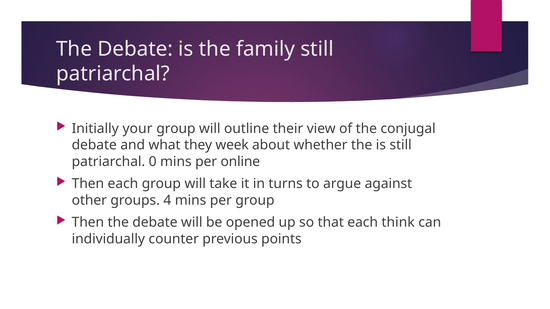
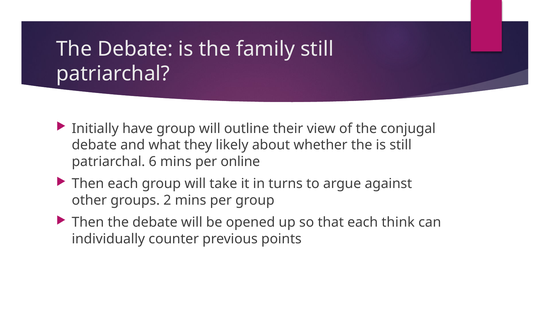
your: your -> have (138, 129)
week: week -> likely (232, 145)
0: 0 -> 6 (153, 162)
4: 4 -> 2 (167, 200)
